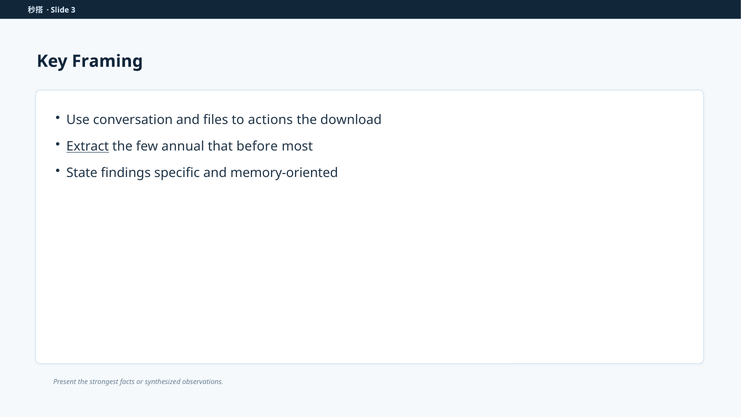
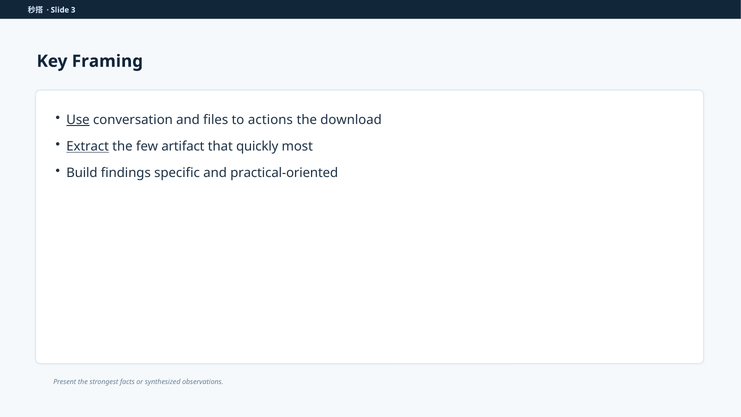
Use underline: none -> present (78, 120)
annual: annual -> artifact (183, 146)
before: before -> quickly (257, 146)
State: State -> Build (82, 173)
memory-oriented: memory-oriented -> practical-oriented (284, 173)
